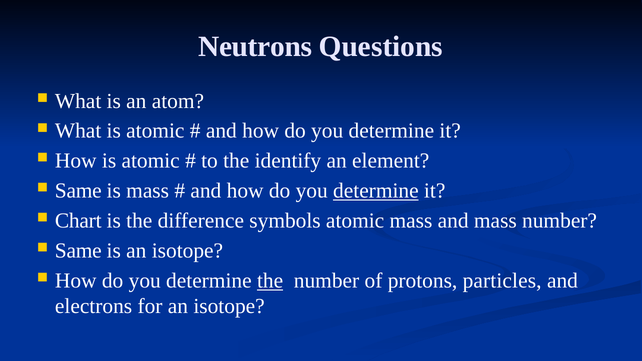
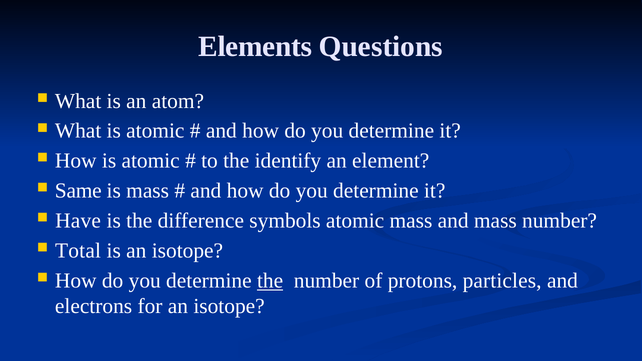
Neutrons: Neutrons -> Elements (255, 47)
determine underline: present -> none (376, 191)
Chart: Chart -> Have (78, 221)
Same: Same -> Total (78, 251)
